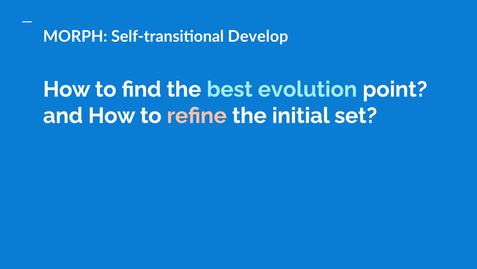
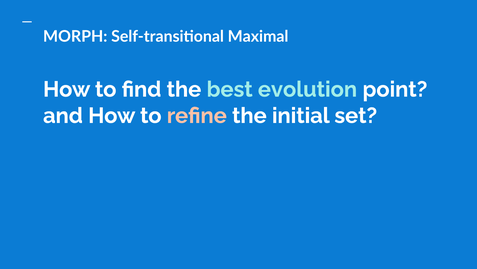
Develop: Develop -> Maximal (258, 37)
